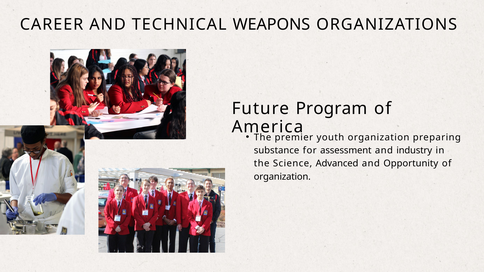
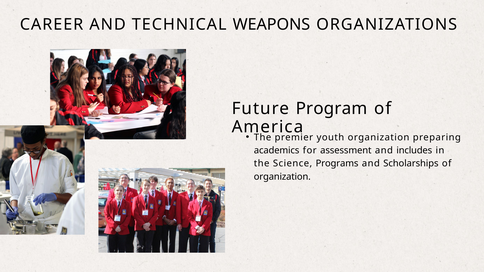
substance: substance -> academics (277, 151)
industry: industry -> includes (414, 151)
Advanced: Advanced -> Programs (337, 164)
Opportunity: Opportunity -> Scholarships (411, 164)
